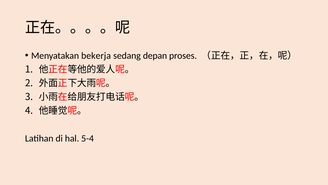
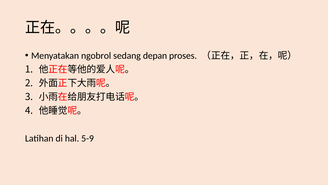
bekerja: bekerja -> ngobrol (96, 55)
5-4: 5-4 -> 5-9 (88, 138)
